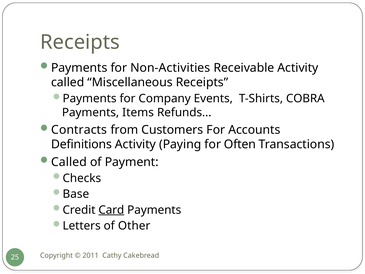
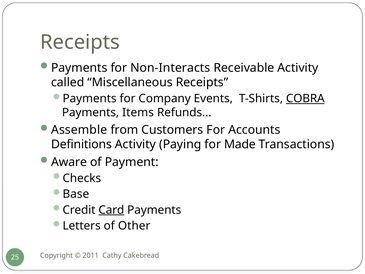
Non-Activities: Non-Activities -> Non-Interacts (170, 68)
COBRA underline: none -> present (305, 98)
Contracts: Contracts -> Assemble (79, 130)
Often: Often -> Made (240, 144)
Called: Called -> Aware (69, 162)
